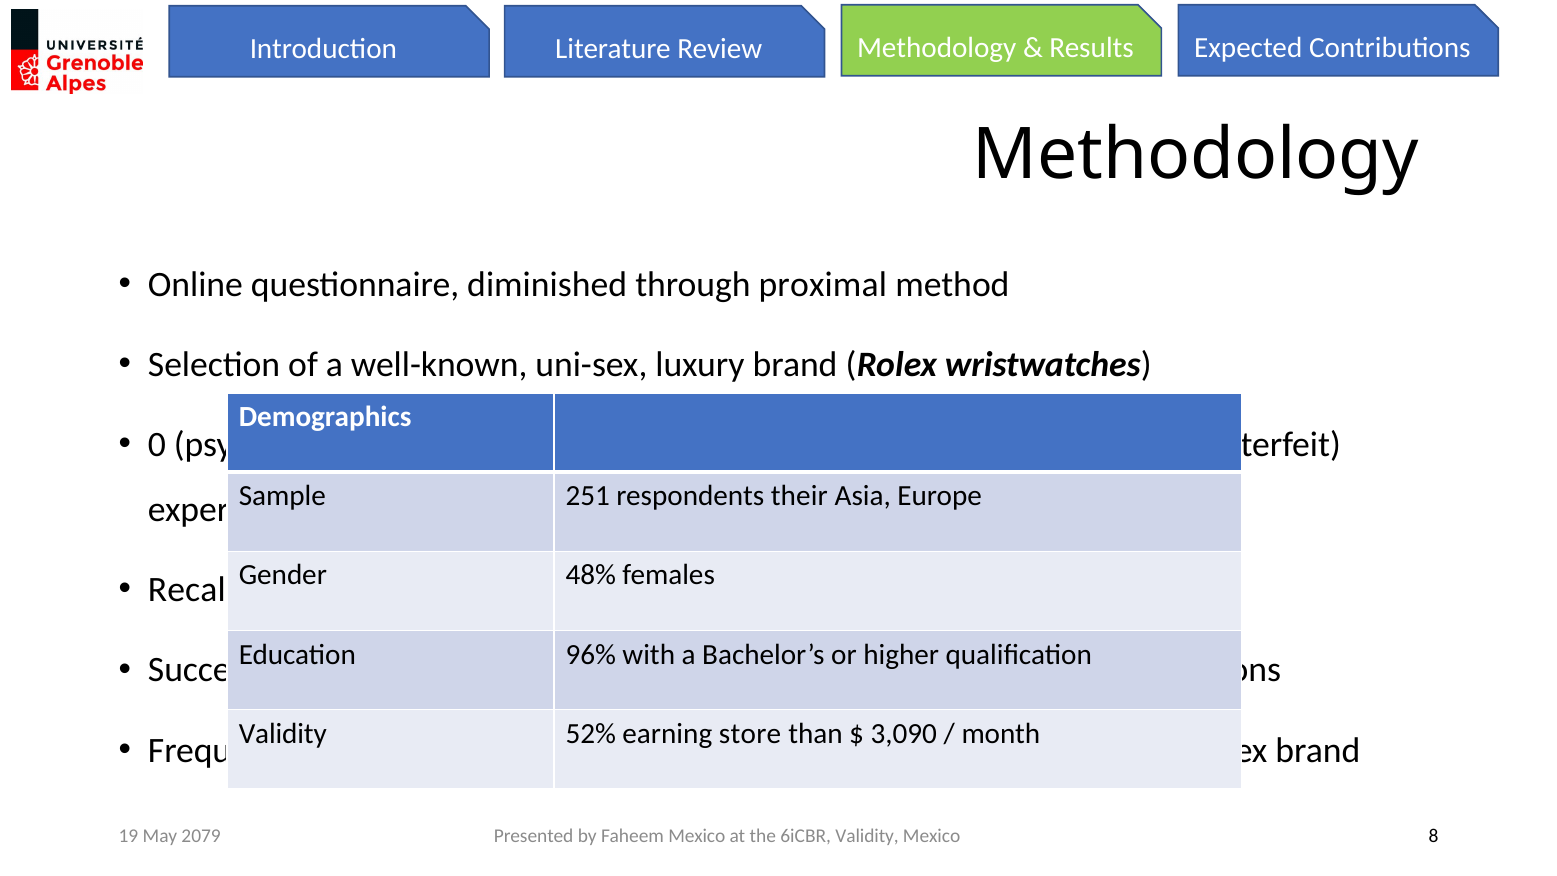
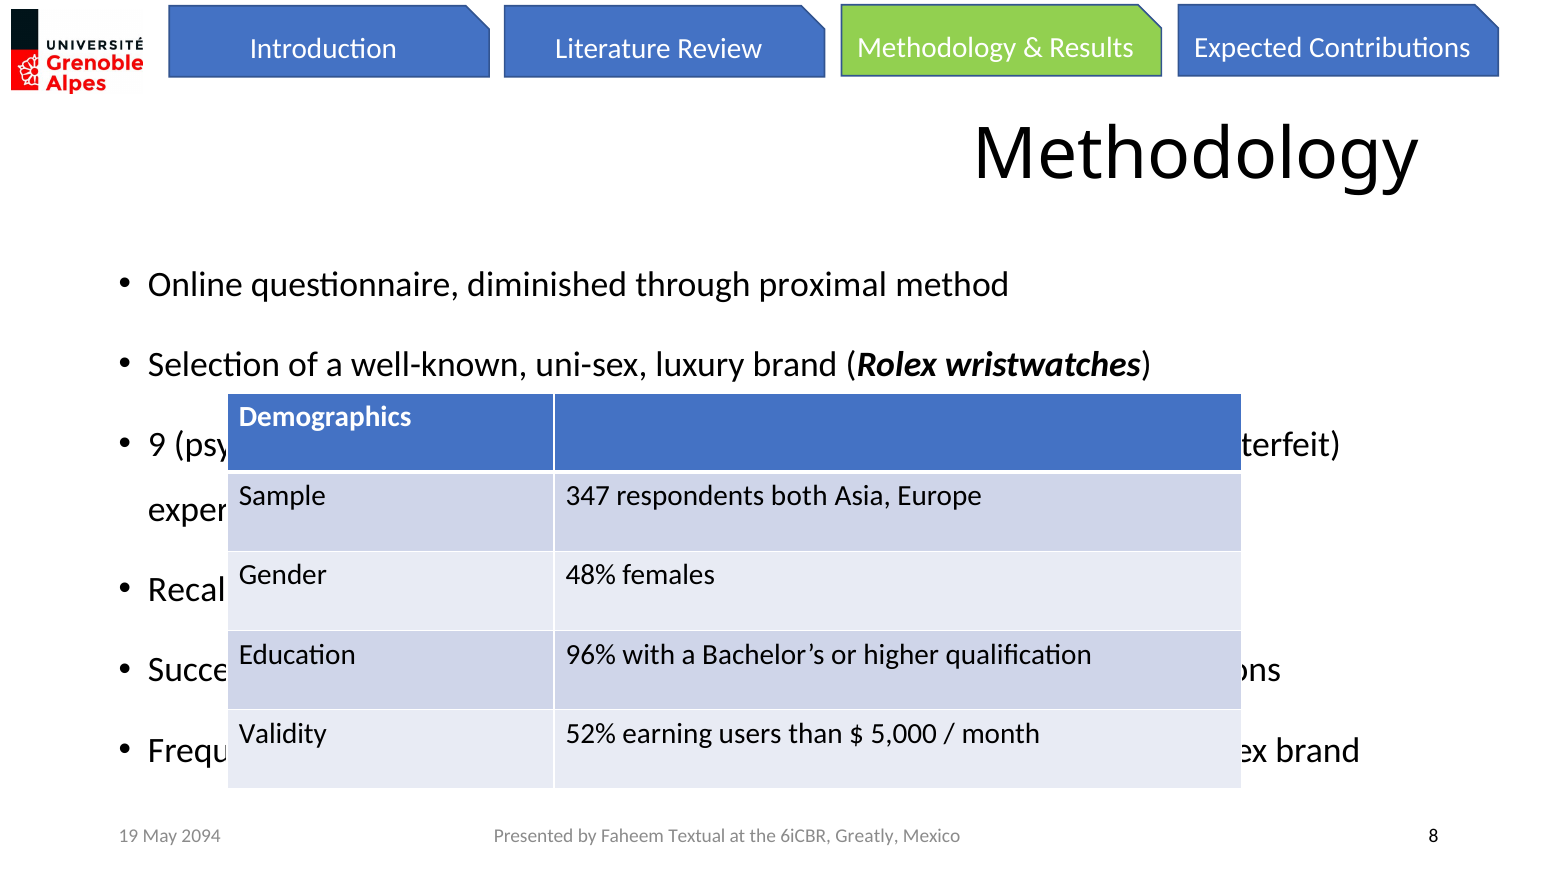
0: 0 -> 9 (157, 445)
251: 251 -> 347 (588, 496)
their: their -> both (799, 496)
store: store -> users (750, 734)
3,090: 3,090 -> 5,000 (904, 734)
Faheem Mexico: Mexico -> Textual (697, 836)
6iCBR Validity: Validity -> Greatly (867, 836)
2079: 2079 -> 2094 (201, 836)
